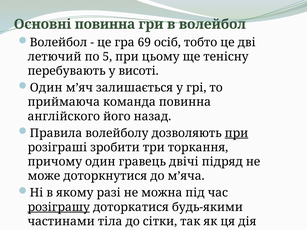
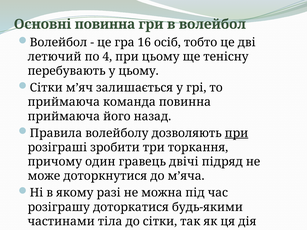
69: 69 -> 16 (144, 42)
5: 5 -> 4 (107, 57)
у висоті: висоті -> цьому (139, 71)
Один: Один -> Сітки (46, 88)
англійского: англійского -> приймаюча (64, 117)
розіграшу underline: present -> none (59, 207)
